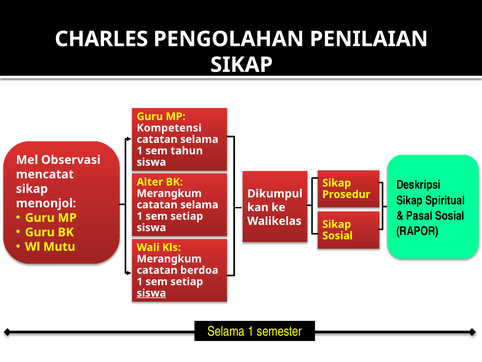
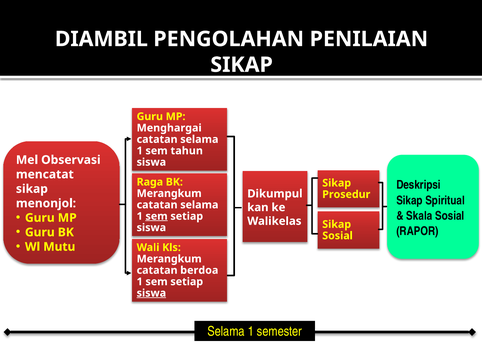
CHARLES: CHARLES -> DIAMBIL (101, 39)
Kompetensi: Kompetensi -> Menghargai (169, 128)
Alter: Alter -> Raga (150, 182)
Pasal: Pasal -> Skala (419, 215)
sem underline: none -> present (157, 216)
